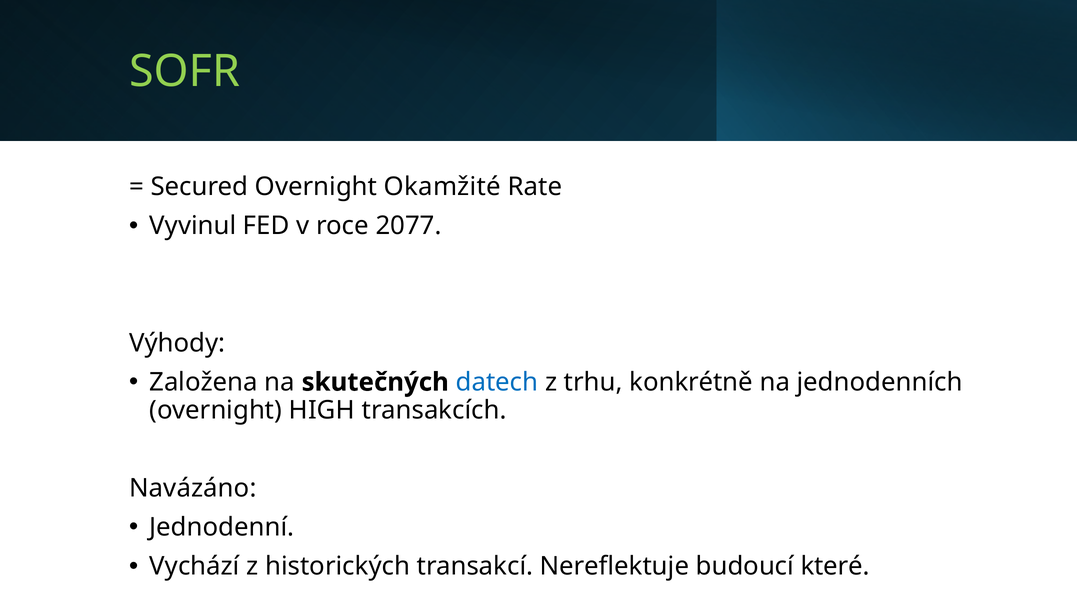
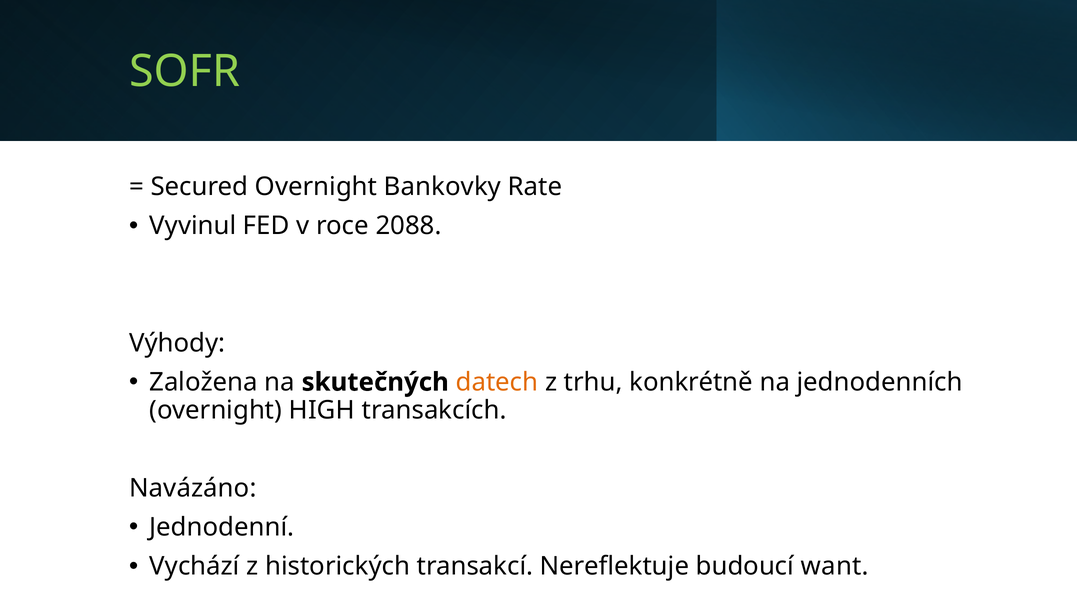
Okamžité: Okamžité -> Bankovky (442, 187)
2077: 2077 -> 2088 (409, 226)
datech colour: blue -> orange (497, 382)
které: které -> want (835, 566)
